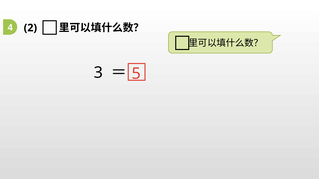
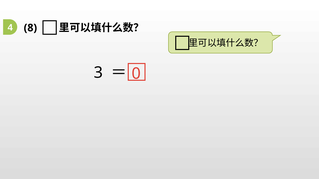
2: 2 -> 8 (30, 28)
5: 5 -> 0 (136, 74)
